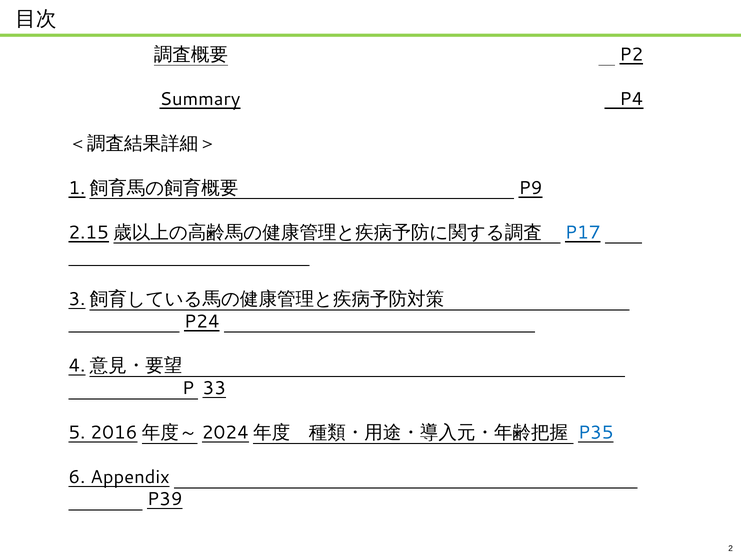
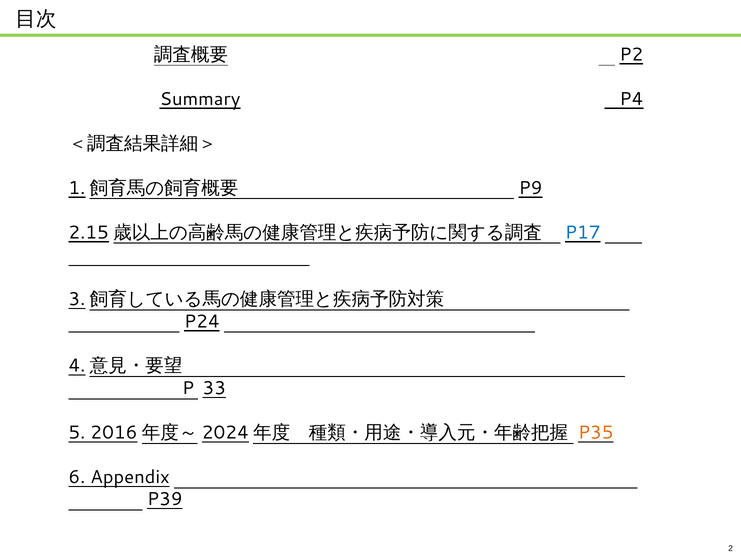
P35 colour: blue -> orange (596, 432)
